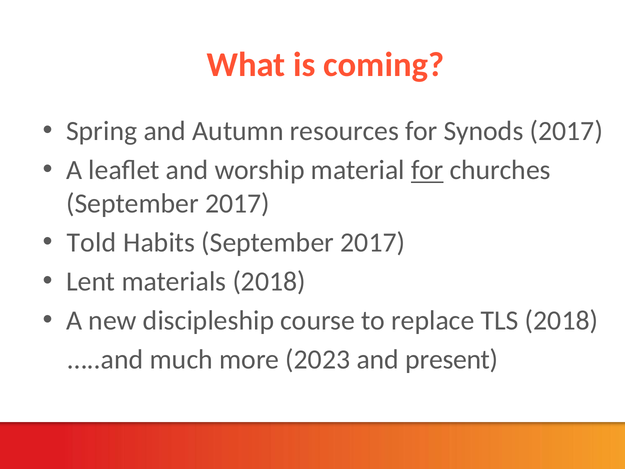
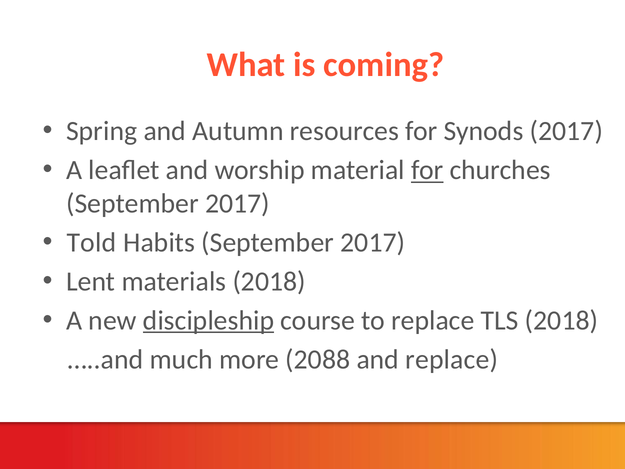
discipleship underline: none -> present (209, 320)
2023: 2023 -> 2088 (318, 359)
and present: present -> replace (452, 359)
